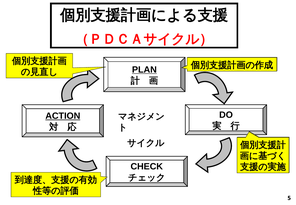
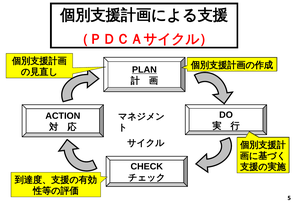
ACTION underline: present -> none (63, 116)
